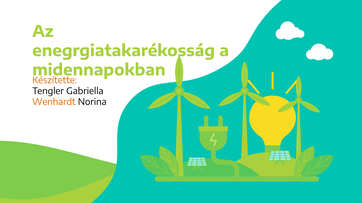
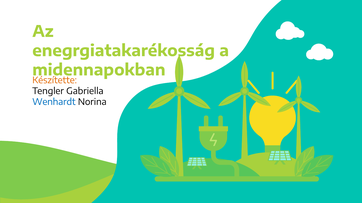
Wenhardt colour: orange -> blue (54, 102)
